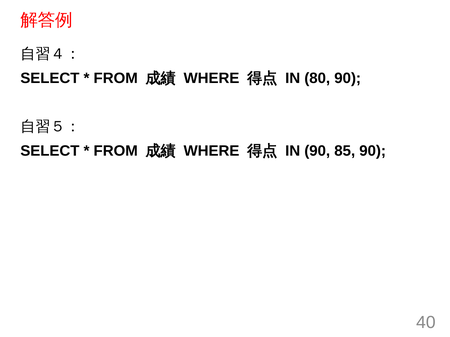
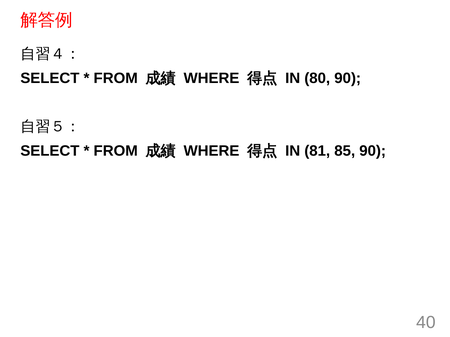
IN 90: 90 -> 81 (317, 151)
